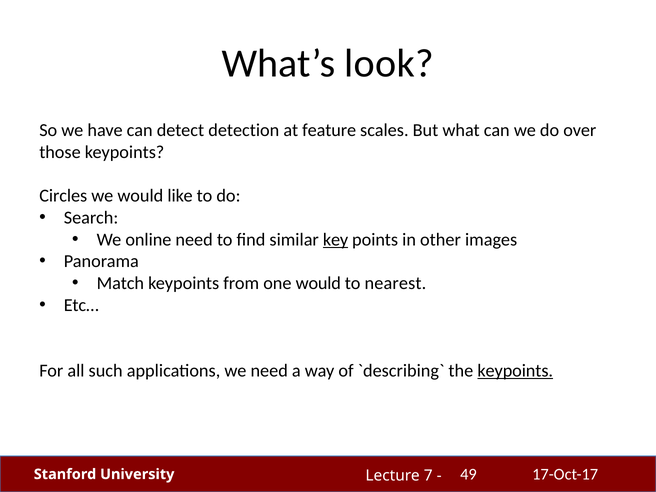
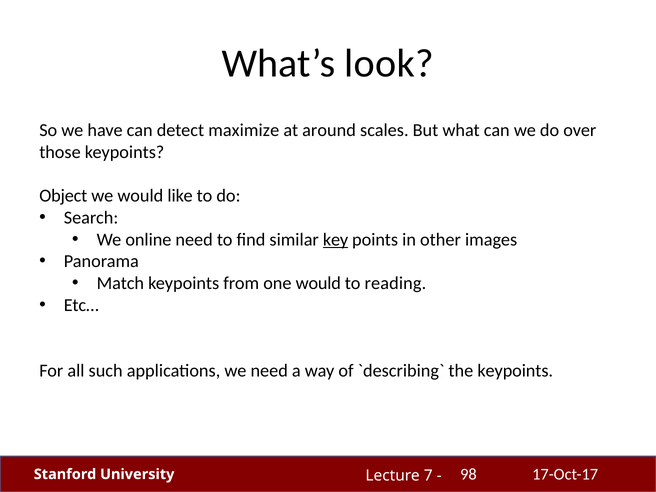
detection: detection -> maximize (244, 130)
feature: feature -> around (329, 130)
Circles: Circles -> Object (63, 196)
nearest: nearest -> reading (395, 283)
keypoints underline: present -> none (515, 371)
49: 49 -> 98 (468, 475)
